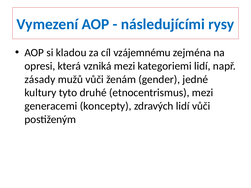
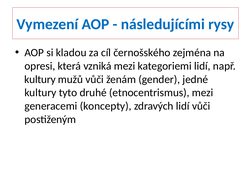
vzájemnému: vzájemnému -> černošského (142, 53)
zásady: zásady -> kultury (40, 79)
